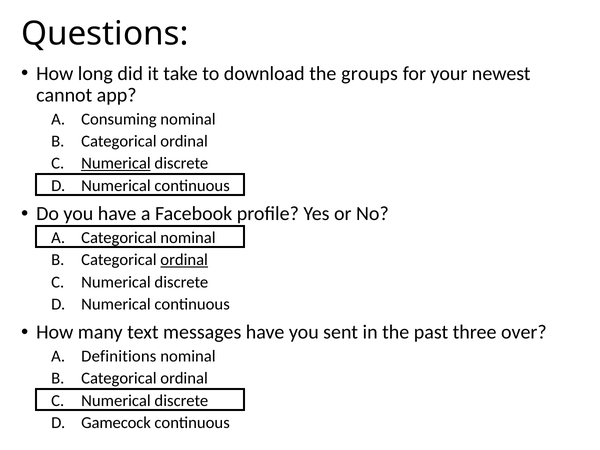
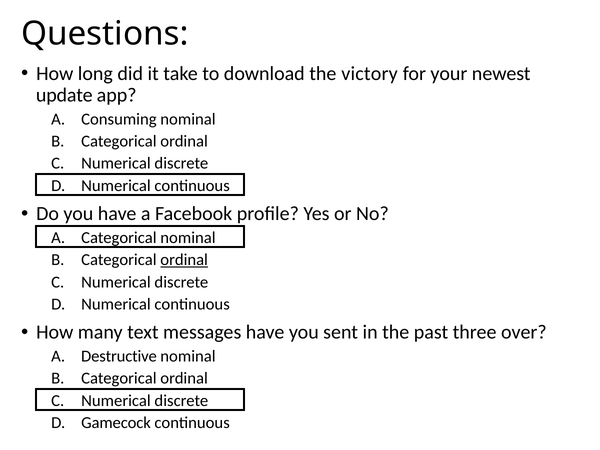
groups: groups -> victory (370, 74)
cannot: cannot -> update (64, 95)
Numerical underline: present -> none (116, 163)
Definitions: Definitions -> Destructive (119, 356)
